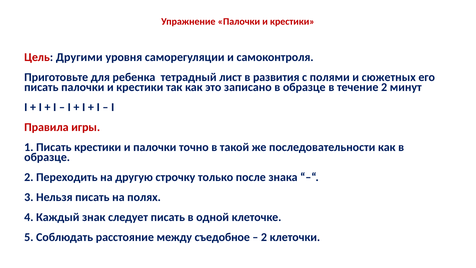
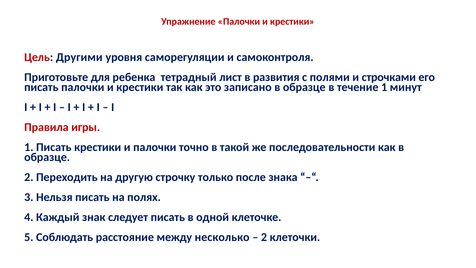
сюжетных: сюжетных -> строчками (389, 77)
течение 2: 2 -> 1 (384, 87)
съедобное: съедобное -> несколько (222, 237)
